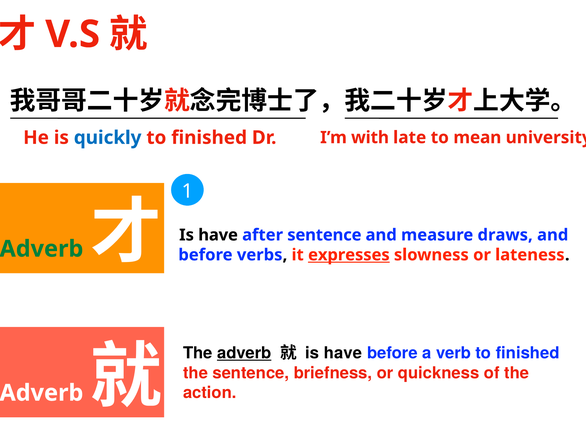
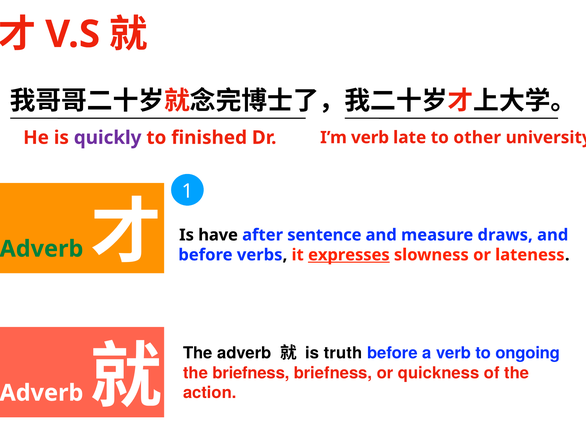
quickly colour: blue -> purple (108, 138)
I’m with: with -> verb (370, 138)
mean: mean -> other (477, 138)
adverb underline: present -> none (244, 353)
have: have -> truth (343, 353)
verb to finished: finished -> ongoing (528, 353)
the sentence: sentence -> briefness (251, 373)
